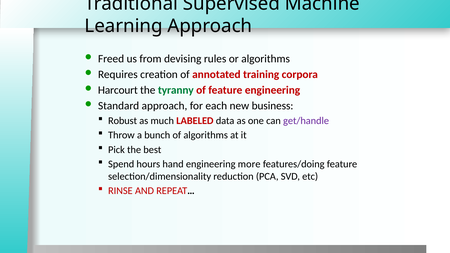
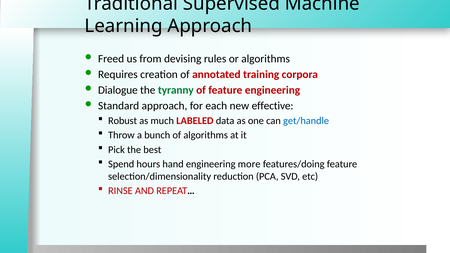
Harcourt: Harcourt -> Dialogue (118, 90)
business: business -> effective (273, 106)
get/handle colour: purple -> blue (306, 121)
